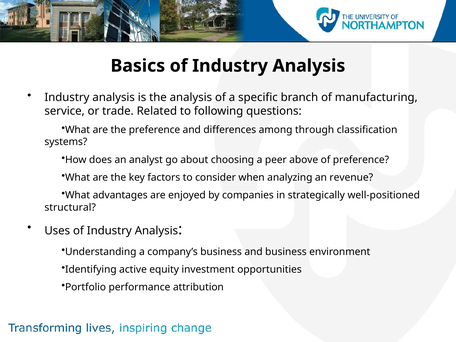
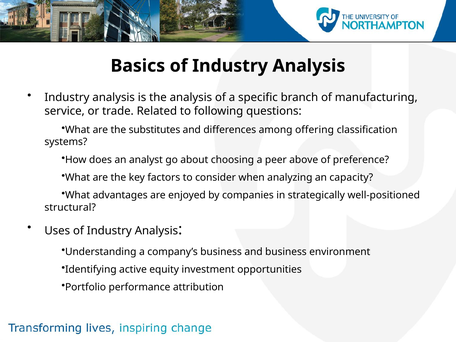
the preference: preference -> substitutes (155, 130)
through: through -> offering (315, 130)
revenue: revenue -> capacity (351, 177)
